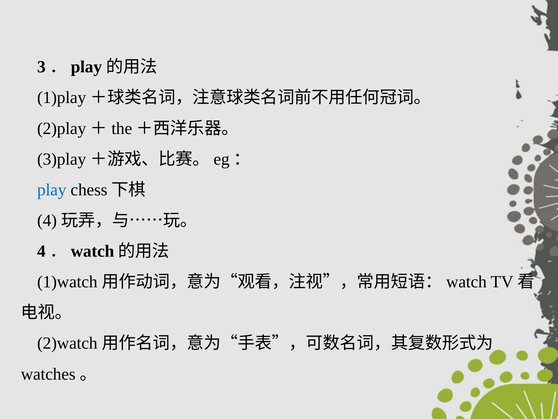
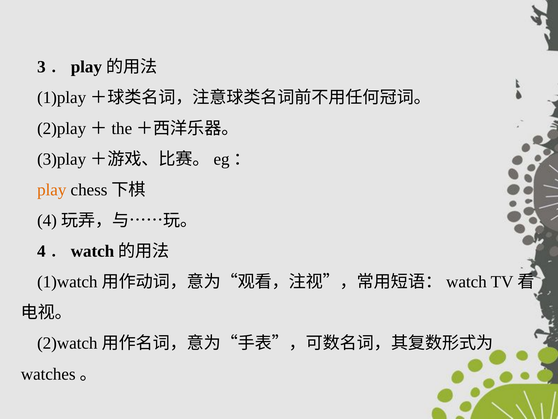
play colour: blue -> orange (52, 190)
